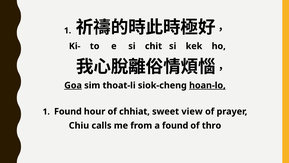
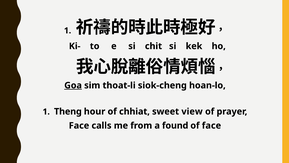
hoan-lo underline: present -> none (207, 85)
1 Found: Found -> Theng (68, 111)
Chiu: Chiu -> Face (79, 125)
of thro: thro -> face (211, 125)
